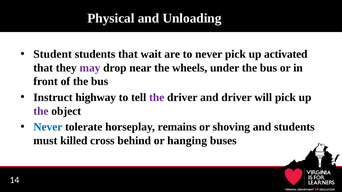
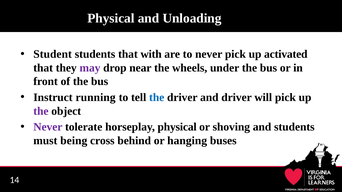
wait: wait -> with (151, 54)
highway: highway -> running (96, 98)
the colour: purple -> blue (157, 98)
Never colour: blue -> purple (48, 127)
horseplay remains: remains -> physical (177, 127)
killed: killed -> being (74, 141)
